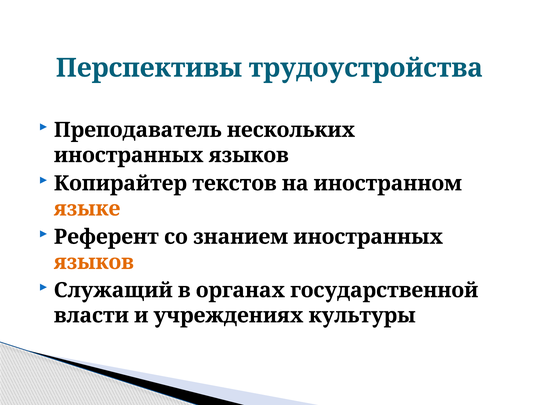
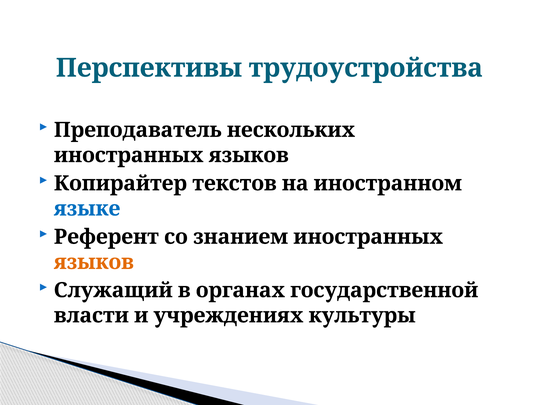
языке colour: orange -> blue (87, 208)
